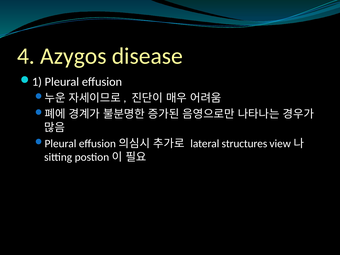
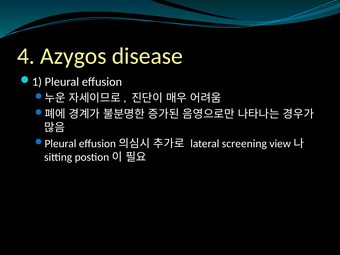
structures: structures -> screening (244, 144)
